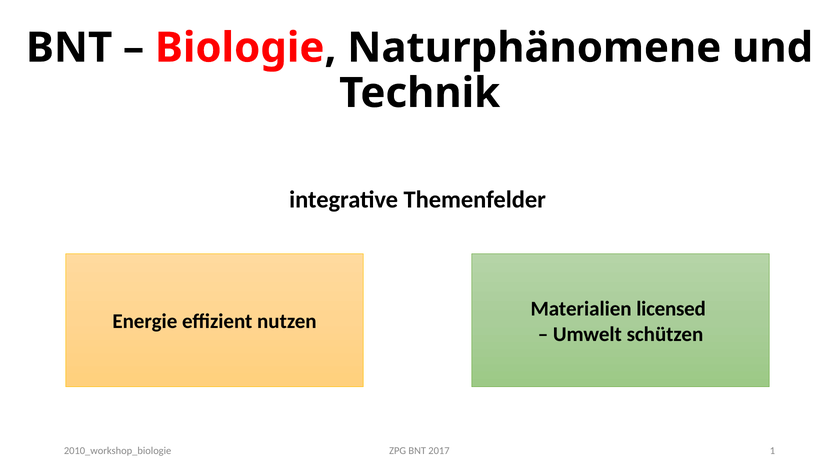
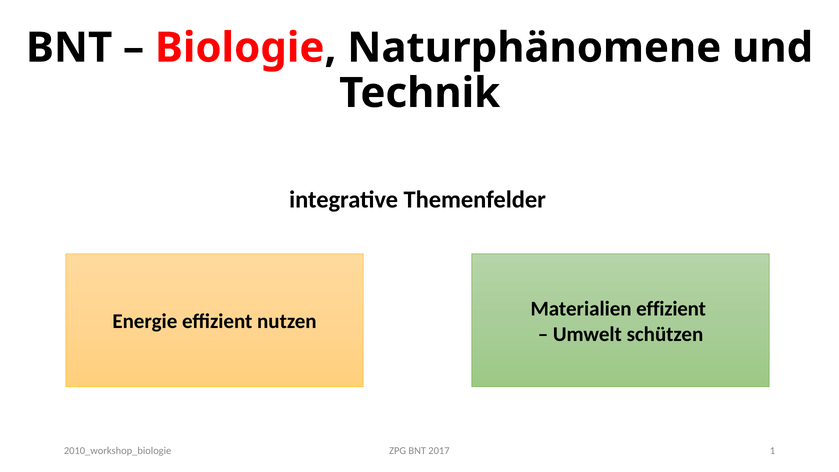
Materialien licensed: licensed -> effizient (671, 309)
